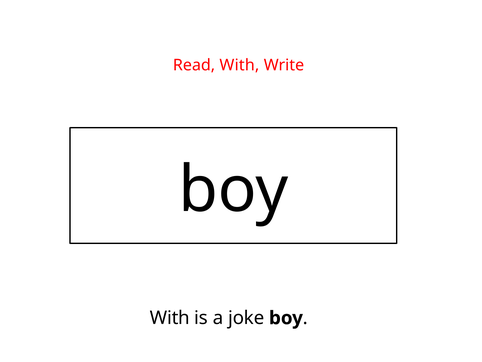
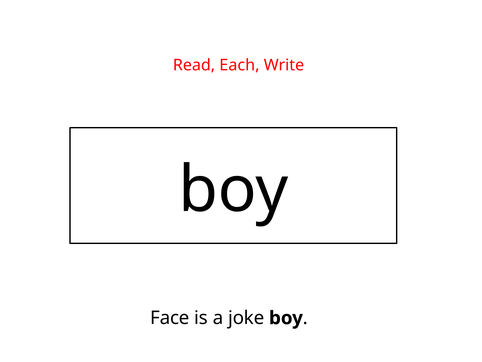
Read With: With -> Each (239, 65)
With: With -> Face (170, 318)
